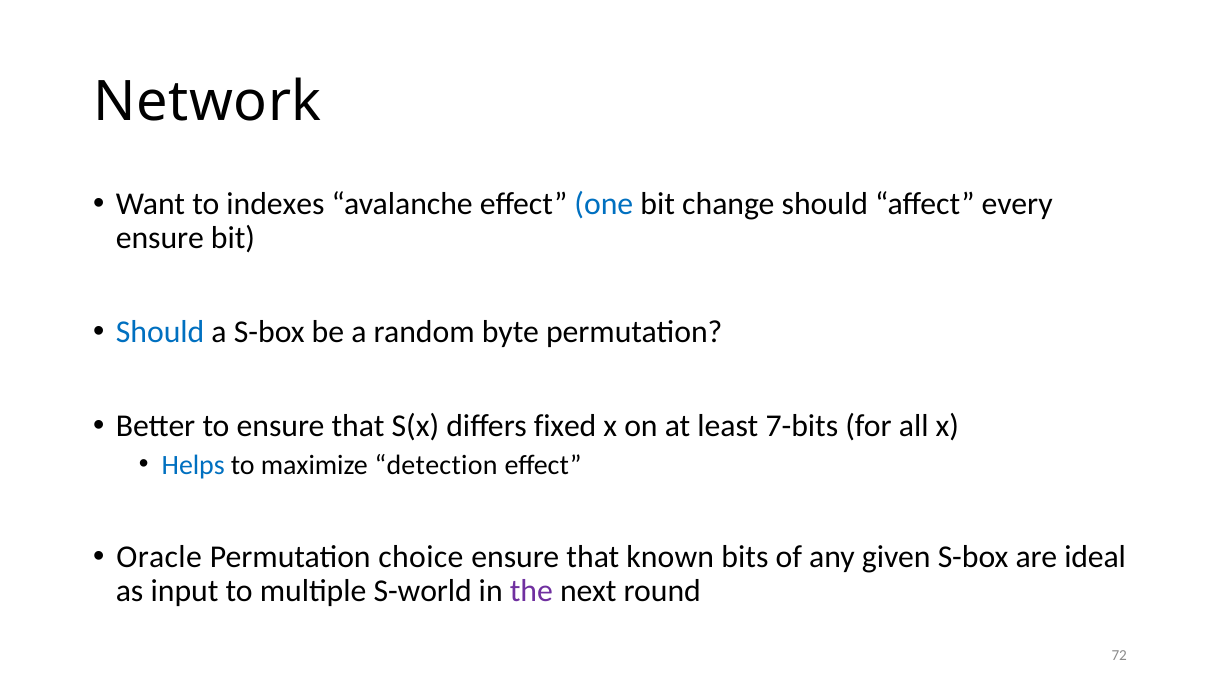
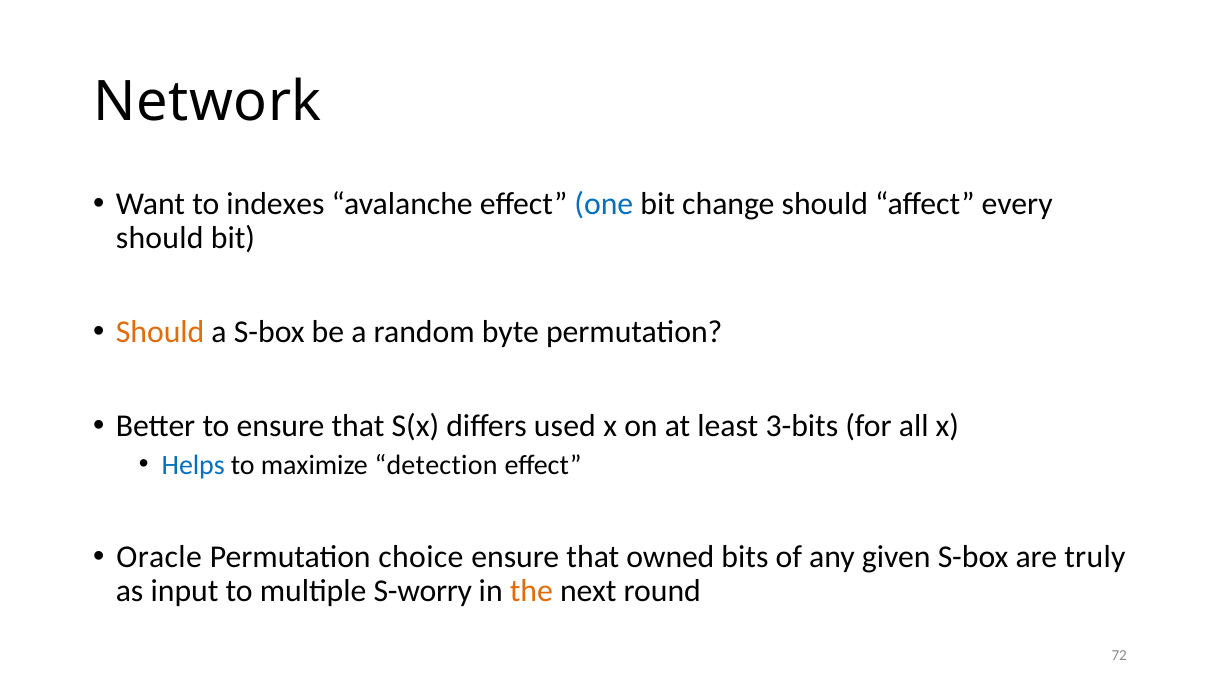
ensure: ensure -> should (160, 239)
Should colour: blue -> orange (160, 333)
fixed: fixed -> used (565, 427)
7-bits: 7-bits -> 3-bits (802, 427)
known: known -> owned (670, 557)
ideal: ideal -> truly (1095, 557)
S-world: S-world -> S-worry (423, 591)
the colour: purple -> orange (531, 591)
